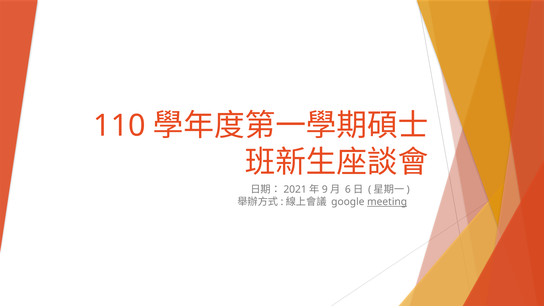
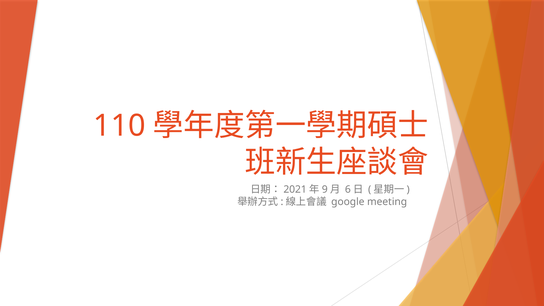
meeting underline: present -> none (387, 202)
